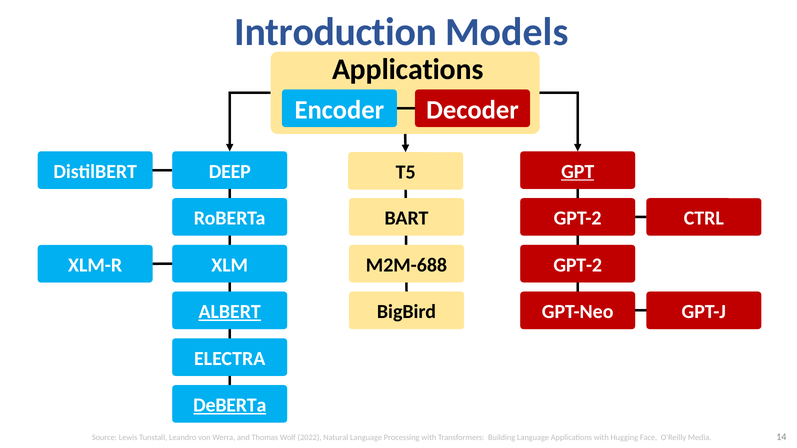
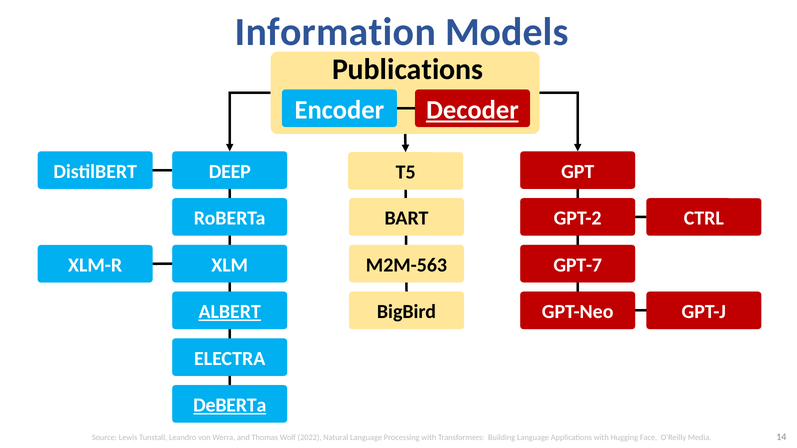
Introduction: Introduction -> Information (335, 32)
Applications: Applications -> Publications (408, 70)
Decoder underline: none -> present (472, 110)
GPT underline: present -> none (578, 172)
M2M-688: M2M-688 -> M2M-563 (406, 265)
GPT-2: GPT-2 -> GPT-7 (578, 265)
